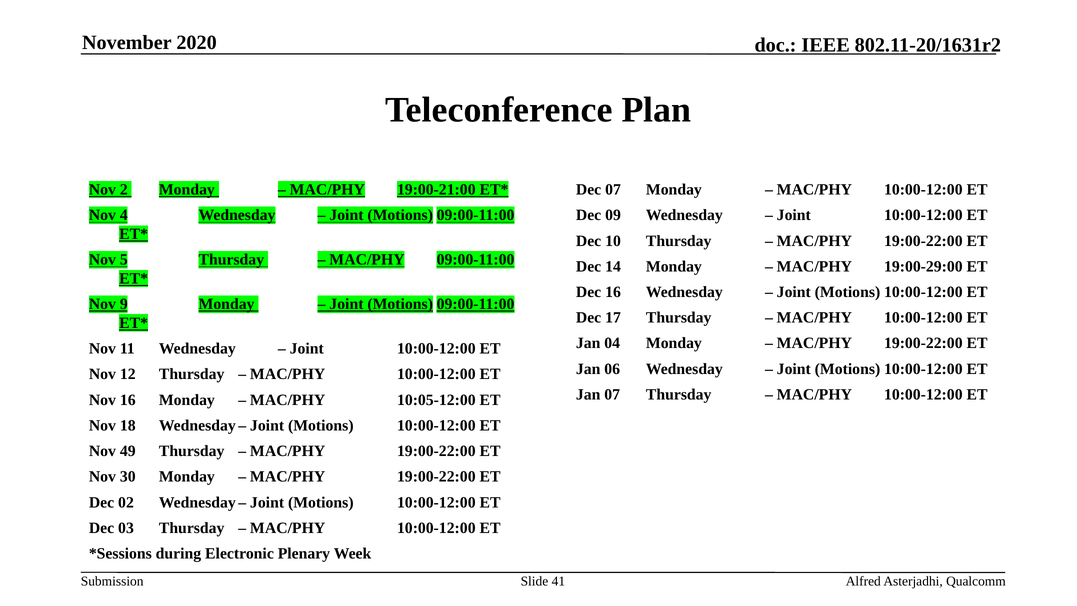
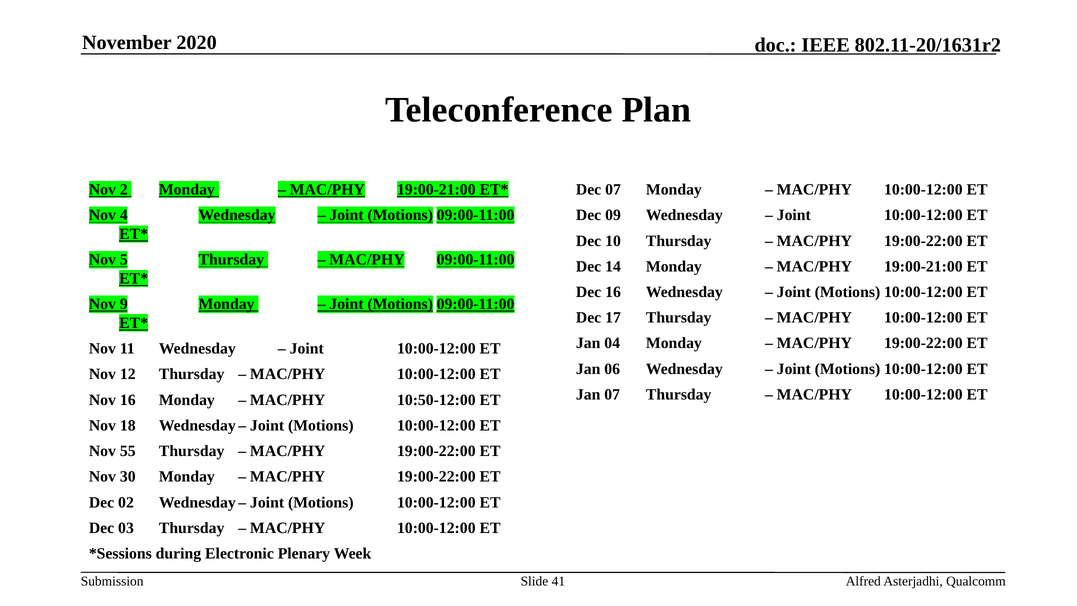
19:00-29:00: 19:00-29:00 -> 19:00-21:00 (923, 266)
10:05-12:00: 10:05-12:00 -> 10:50-12:00 (436, 400)
49: 49 -> 55 (128, 451)
